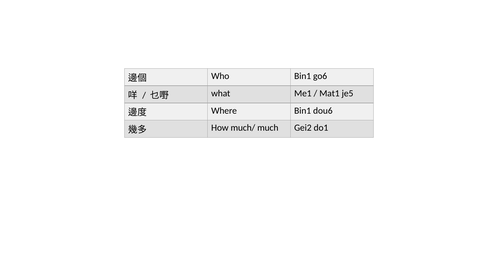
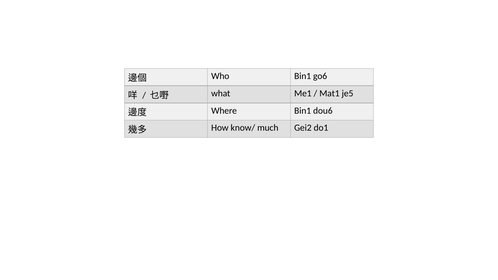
much/: much/ -> know/ (243, 128)
